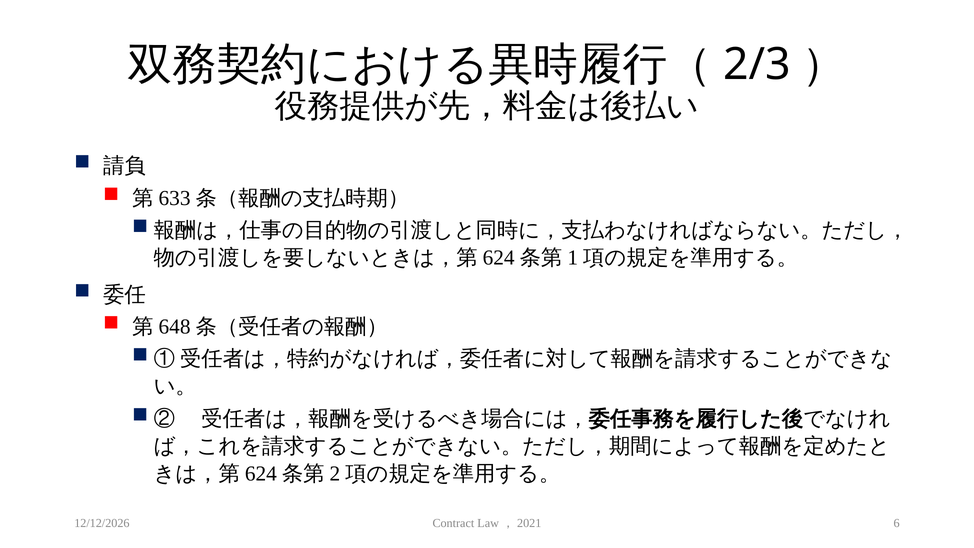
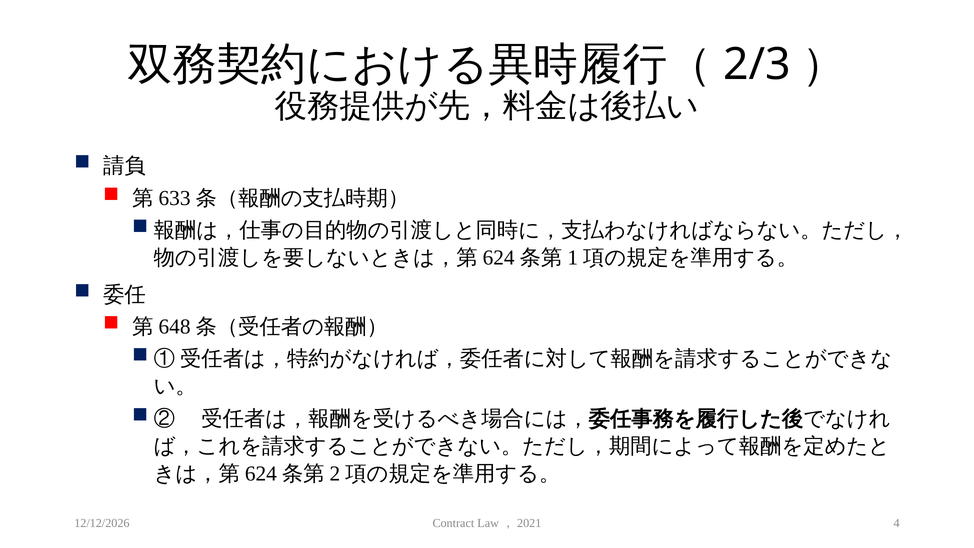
6: 6 -> 4 (897, 523)
